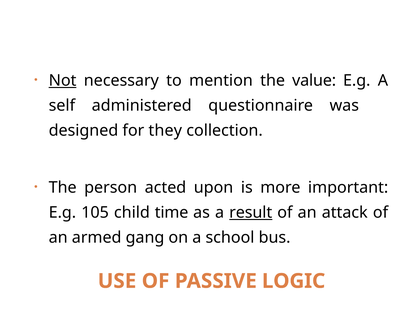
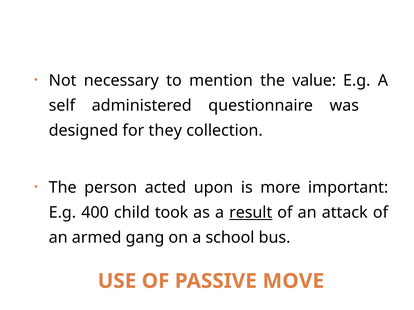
Not underline: present -> none (63, 81)
105: 105 -> 400 (95, 213)
time: time -> took (172, 213)
LOGIC: LOGIC -> MOVE (293, 282)
